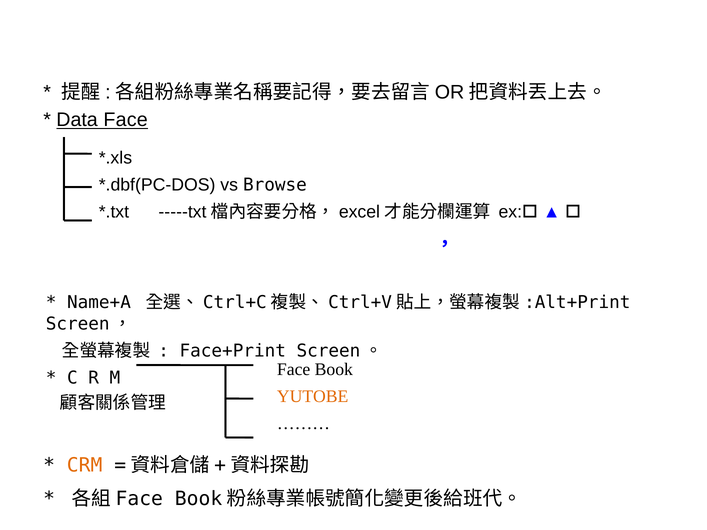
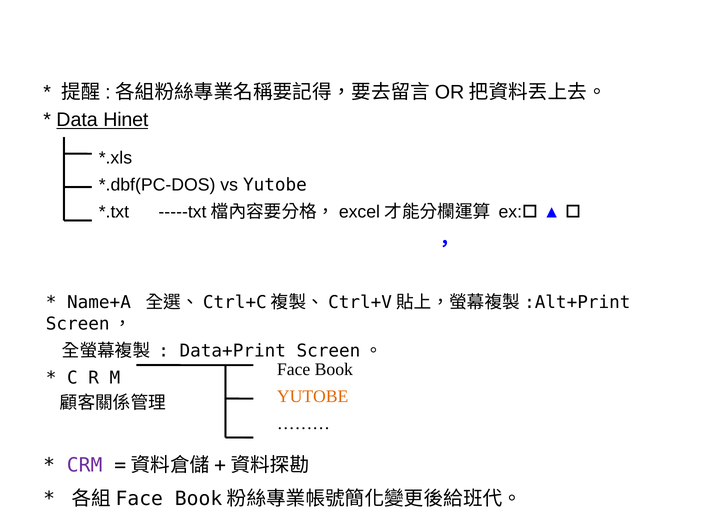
Data Face: Face -> Hinet (126, 120)
vs Browse: Browse -> Yutobe (275, 185)
Face+Print: Face+Print -> Data+Print (233, 351)
CRM colour: orange -> purple (85, 466)
